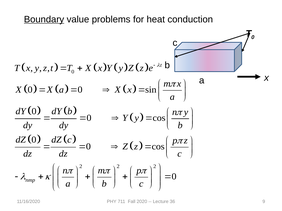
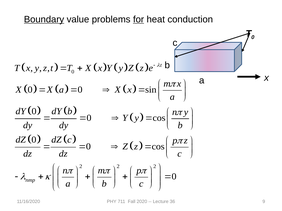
for underline: none -> present (139, 19)
